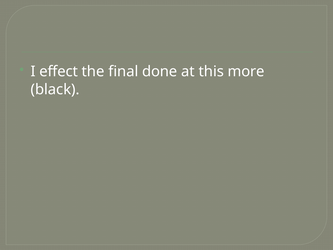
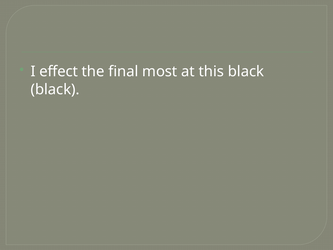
done: done -> most (160, 72)
this more: more -> black (246, 72)
